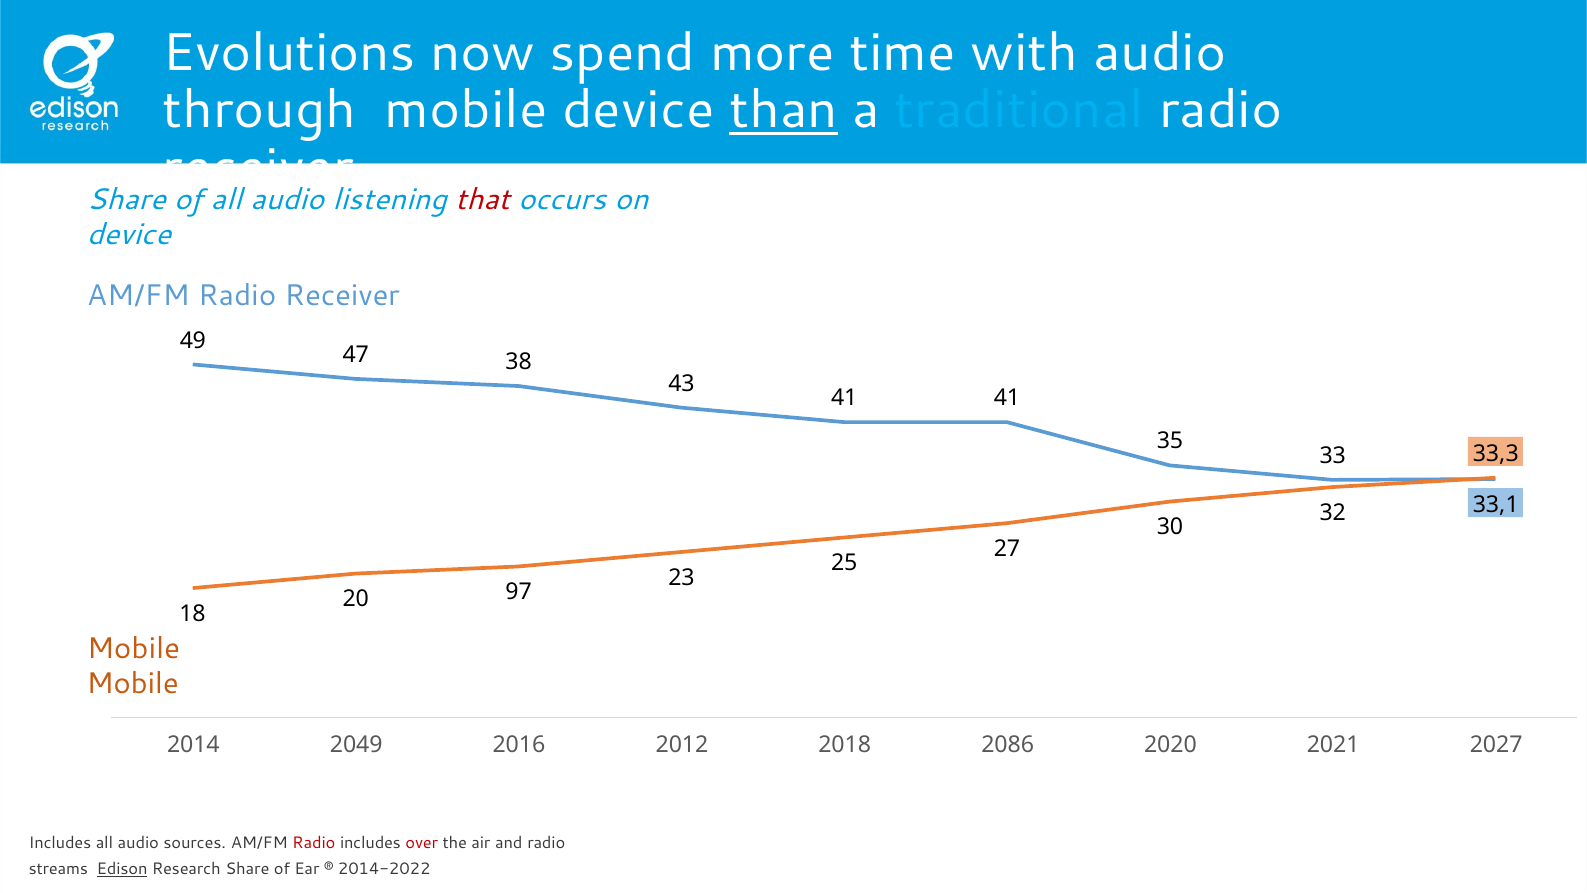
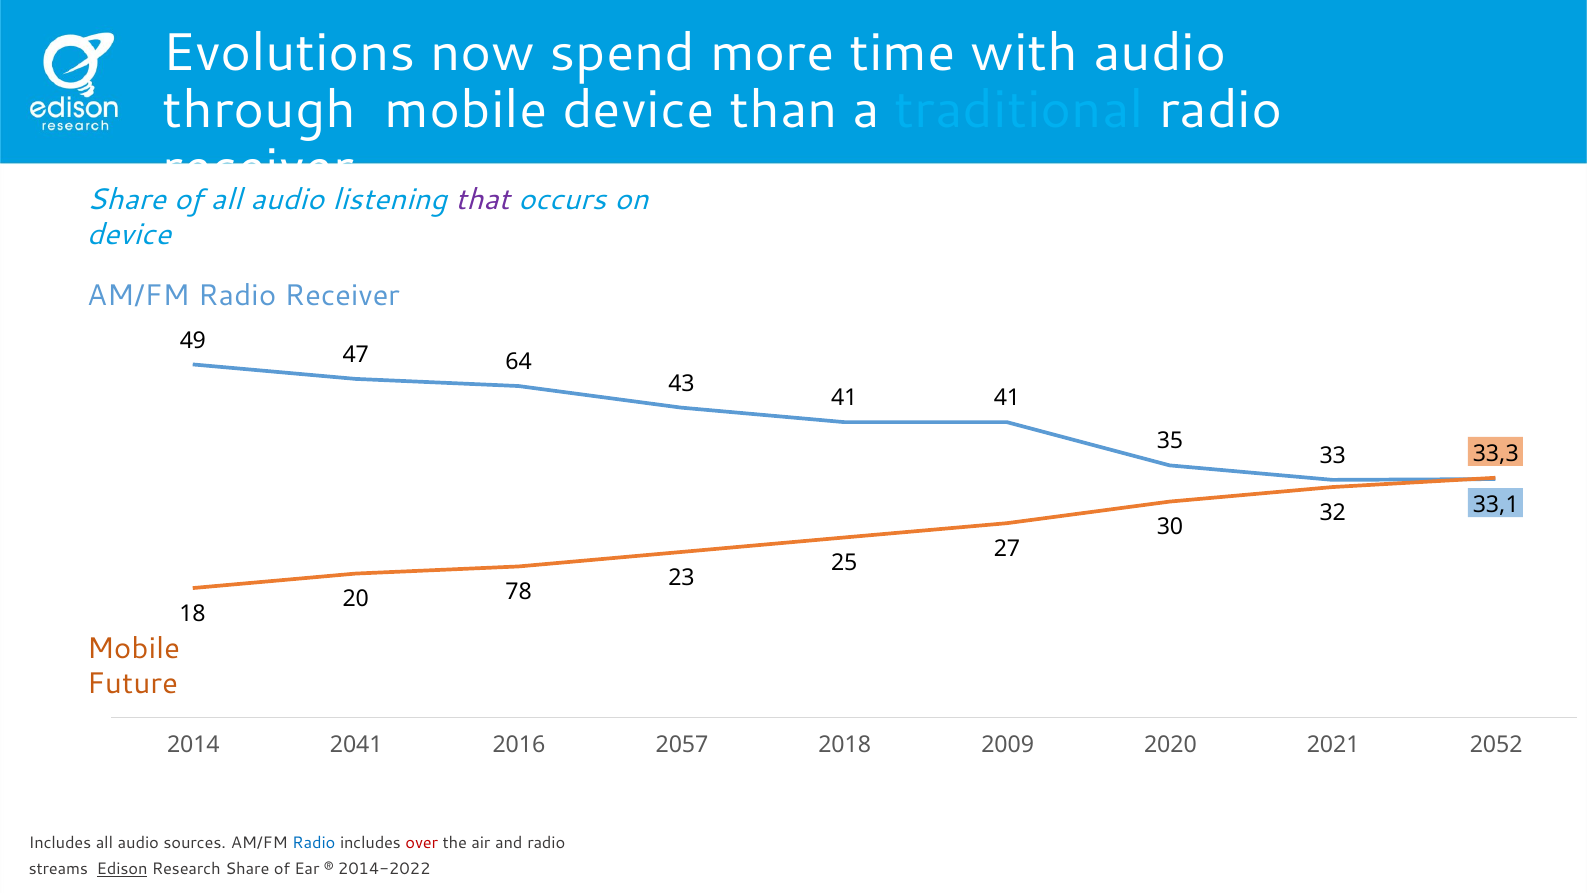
than underline: present -> none (784, 110)
that colour: red -> purple (482, 199)
38: 38 -> 64 (519, 362)
97: 97 -> 78 (519, 592)
Mobile: Mobile -> Future (132, 684)
2049: 2049 -> 2041 (356, 745)
2012: 2012 -> 2057 (682, 745)
2086: 2086 -> 2009 (1008, 745)
2027: 2027 -> 2052 (1496, 745)
Radio colour: red -> blue (314, 843)
